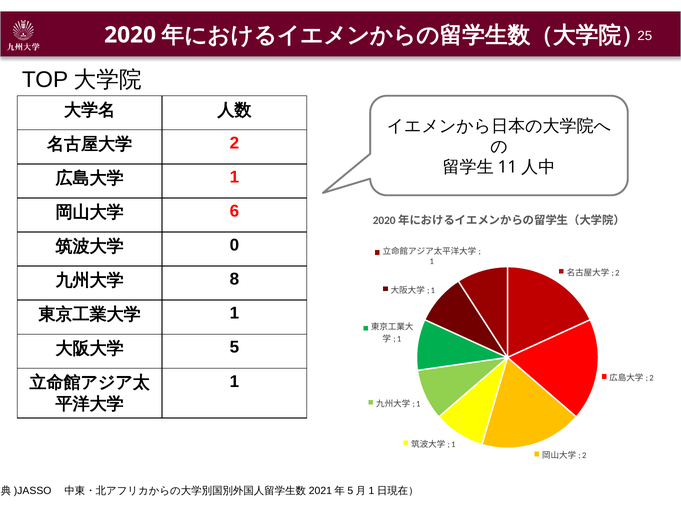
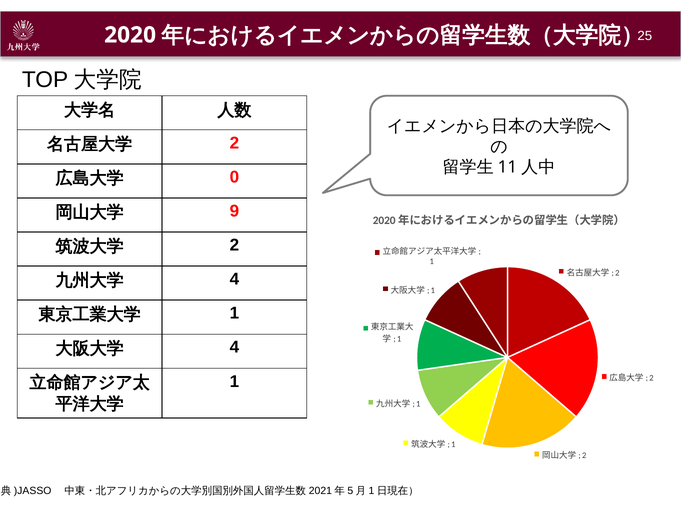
1: 1 -> 0 (234, 177)
6: 6 -> 9 (234, 211)
0: 0 -> 2 (234, 246)
8: 8 -> 4 (234, 280)
5: 5 -> 4 (234, 348)
